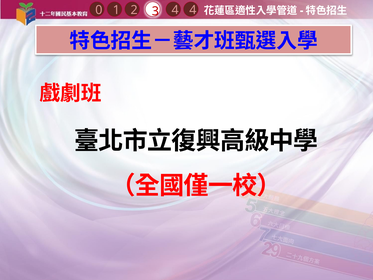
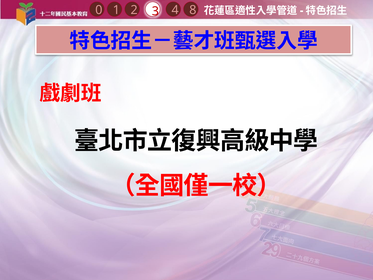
4 4: 4 -> 8 (193, 10)
